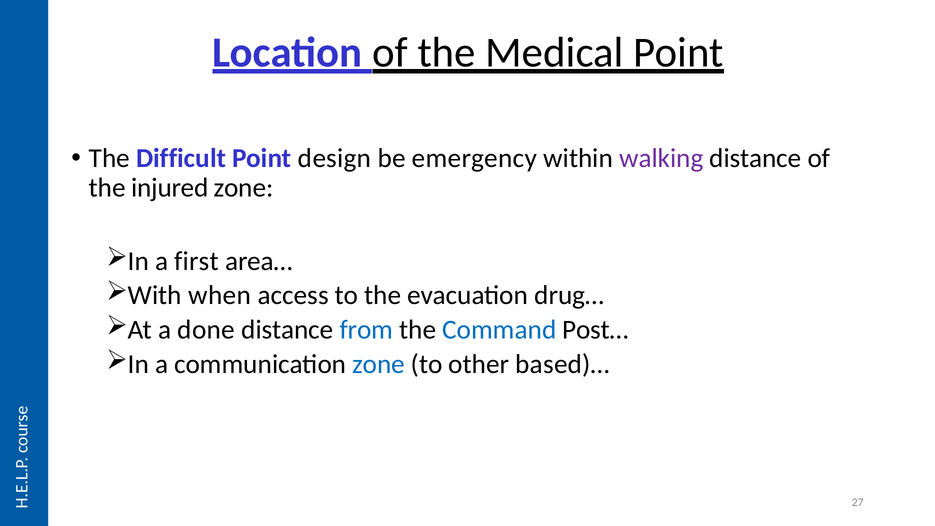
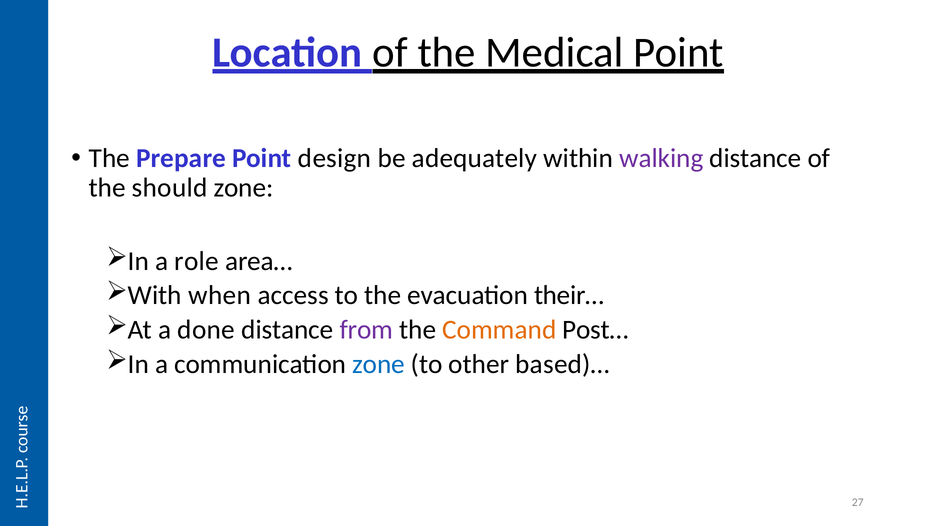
Difficult: Difficult -> Prepare (181, 158)
emergency: emergency -> adequately (474, 158)
injured: injured -> should (170, 188)
first: first -> role (197, 261)
drug…: drug… -> their… (569, 295)
from colour: blue -> purple (366, 330)
Command colour: blue -> orange (499, 330)
